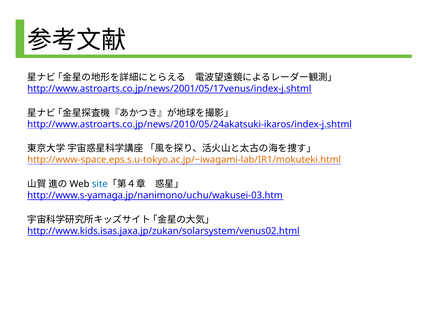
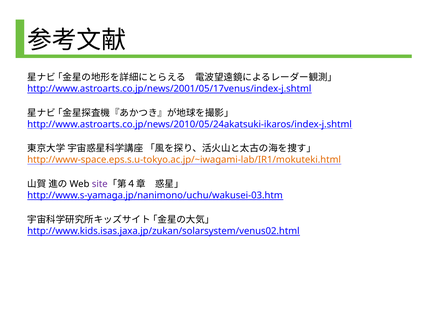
site colour: blue -> purple (100, 184)
